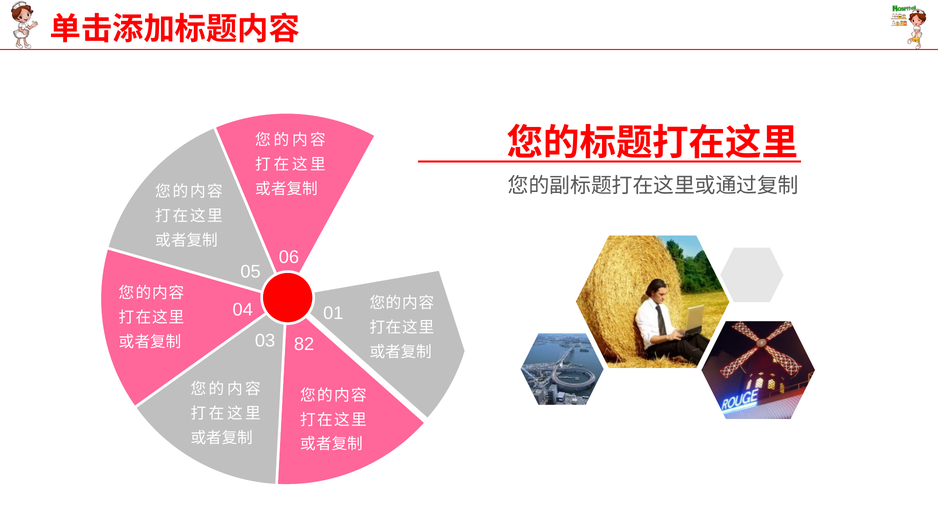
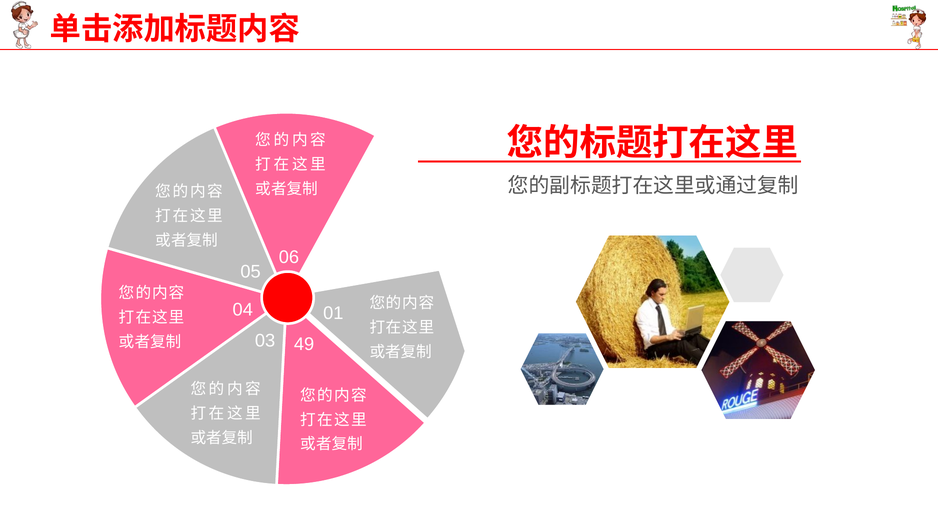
82: 82 -> 49 (304, 344)
